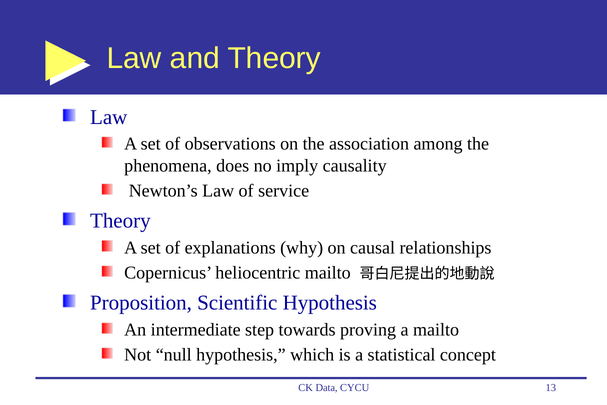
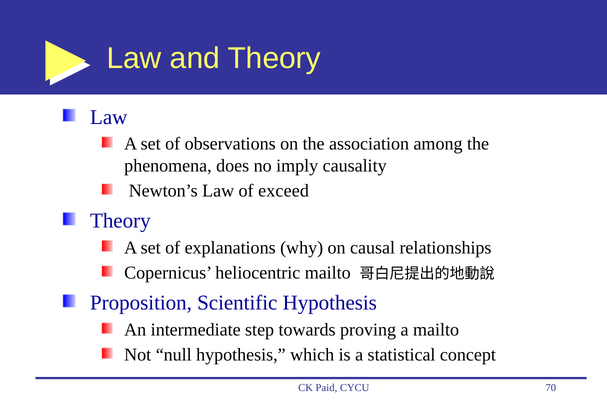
service: service -> exceed (284, 191)
Data: Data -> Paid (326, 387)
13: 13 -> 70 (551, 387)
